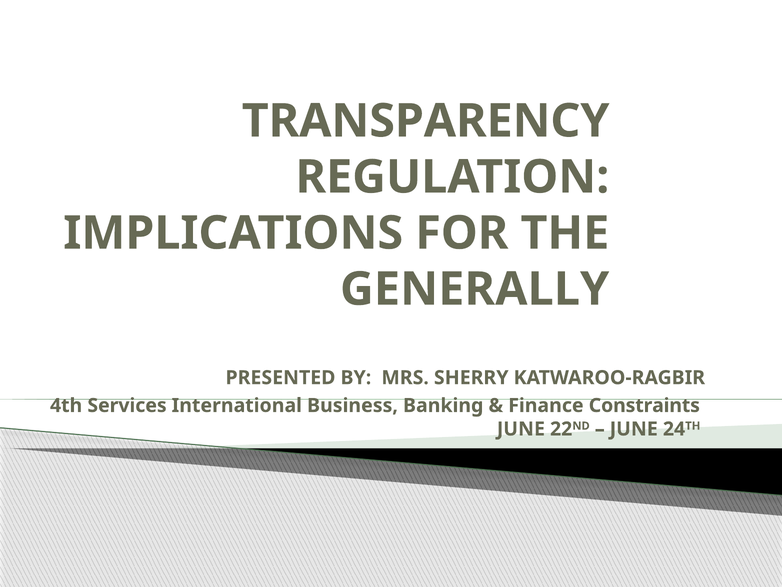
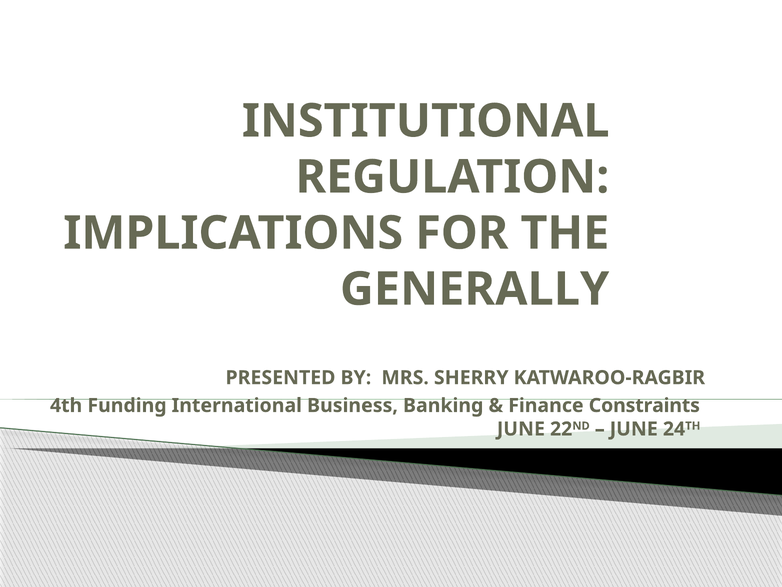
TRANSPARENCY: TRANSPARENCY -> INSTITUTIONAL (426, 121)
Services: Services -> Funding (127, 405)
